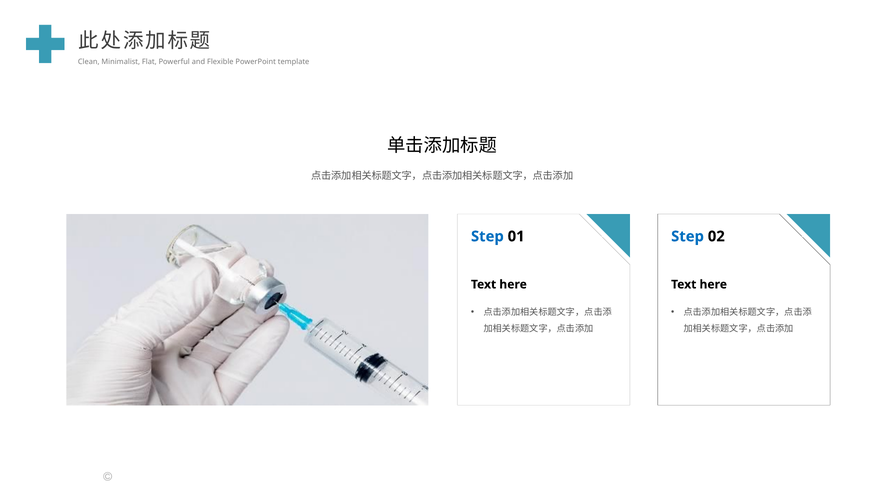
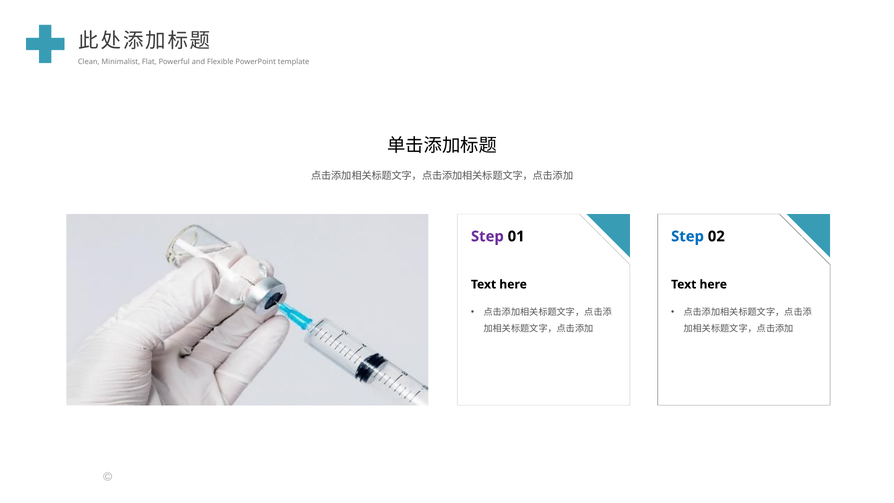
Step colour: blue -> purple (487, 236)
